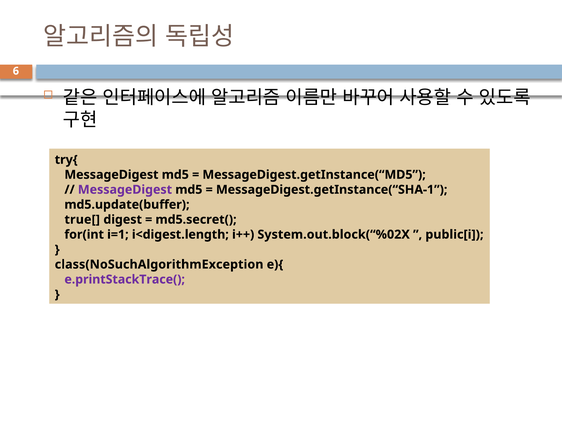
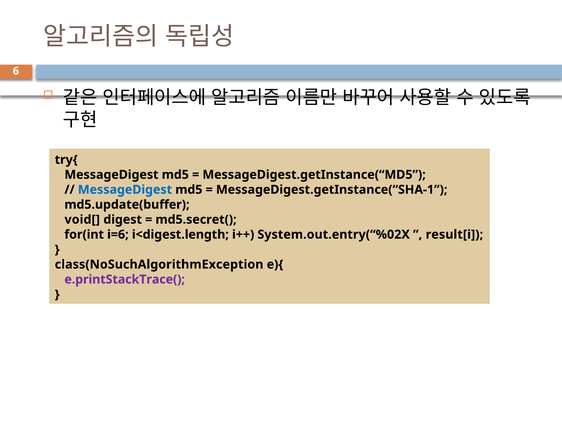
MessageDigest colour: purple -> blue (125, 190)
true[: true[ -> void[ (82, 220)
i=1: i=1 -> i=6 (118, 235)
System.out.block(“%02X: System.out.block(“%02X -> System.out.entry(“%02X (334, 235)
public[i: public[i -> result[i (454, 235)
